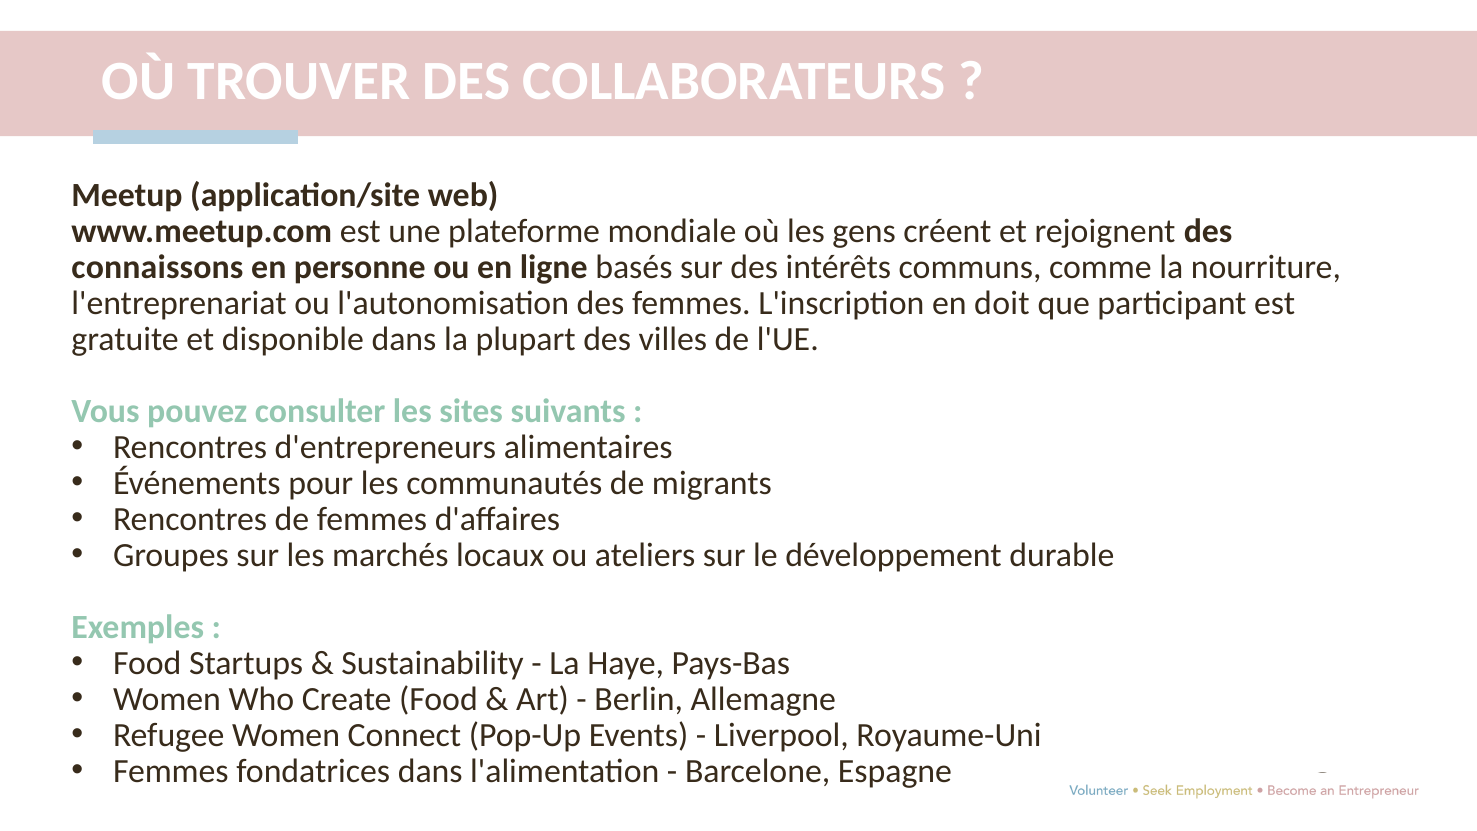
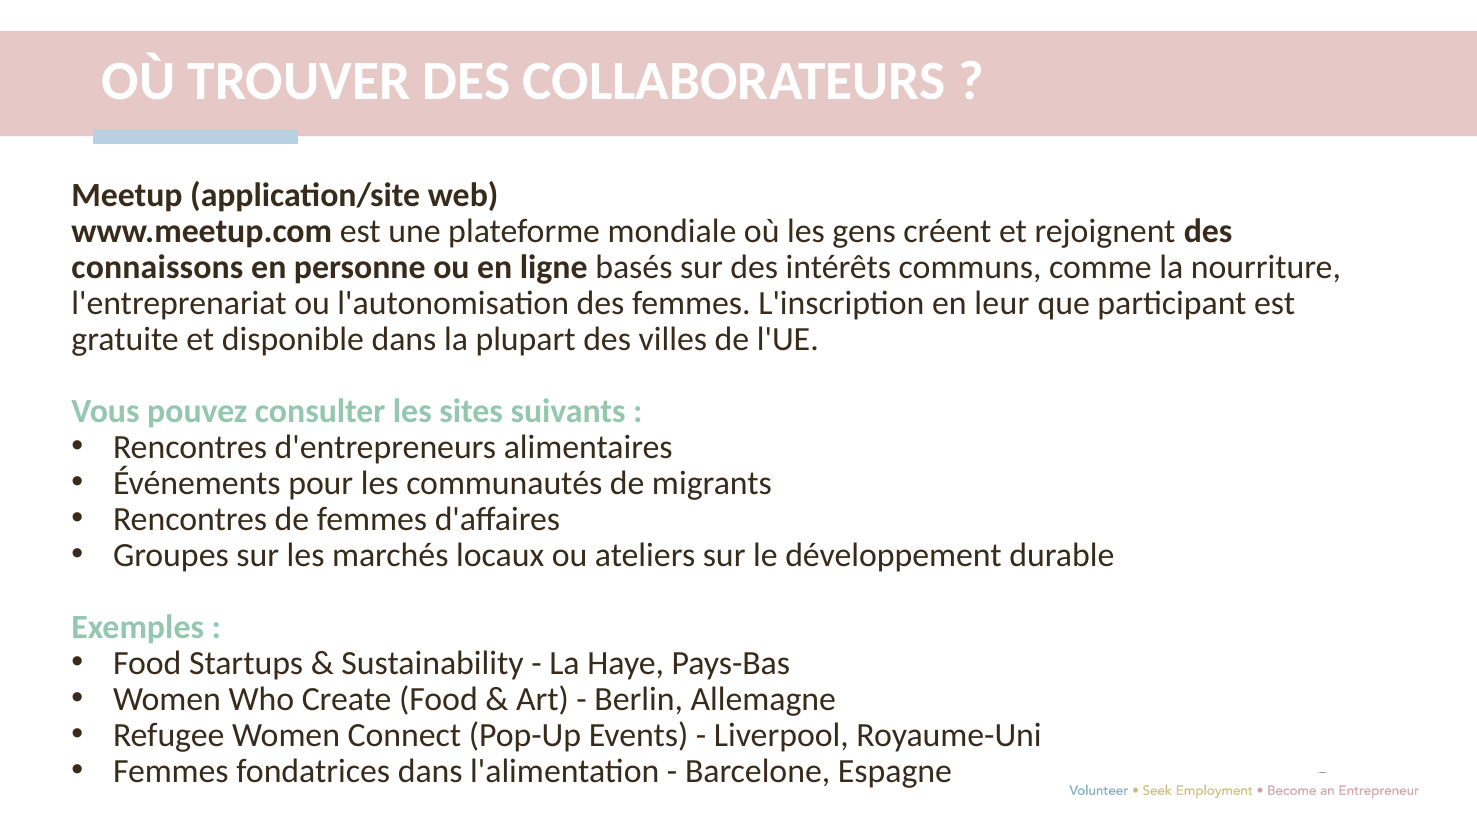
doit: doit -> leur (1002, 303)
